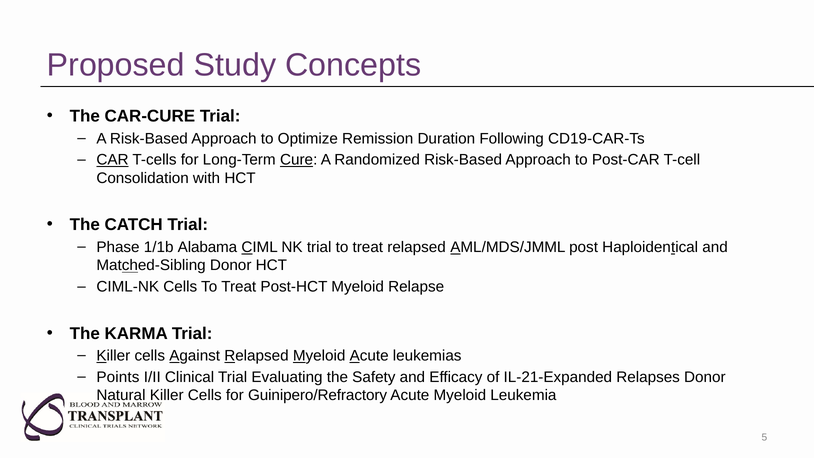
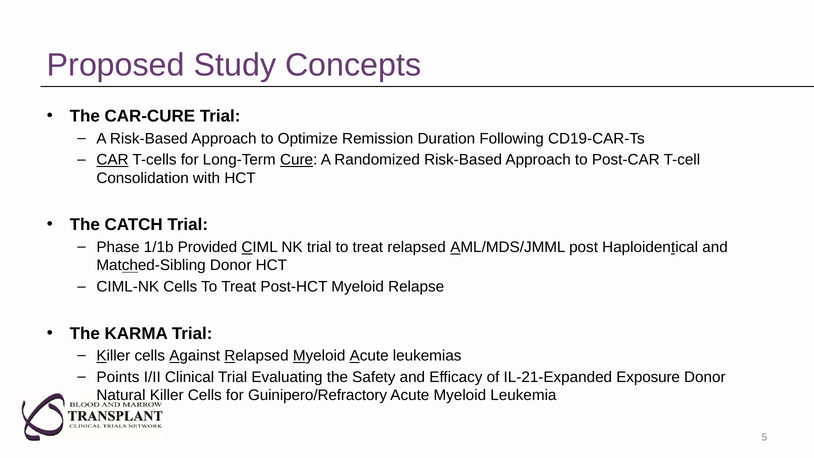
Alabama: Alabama -> Provided (207, 247)
Relapses: Relapses -> Exposure (648, 377)
